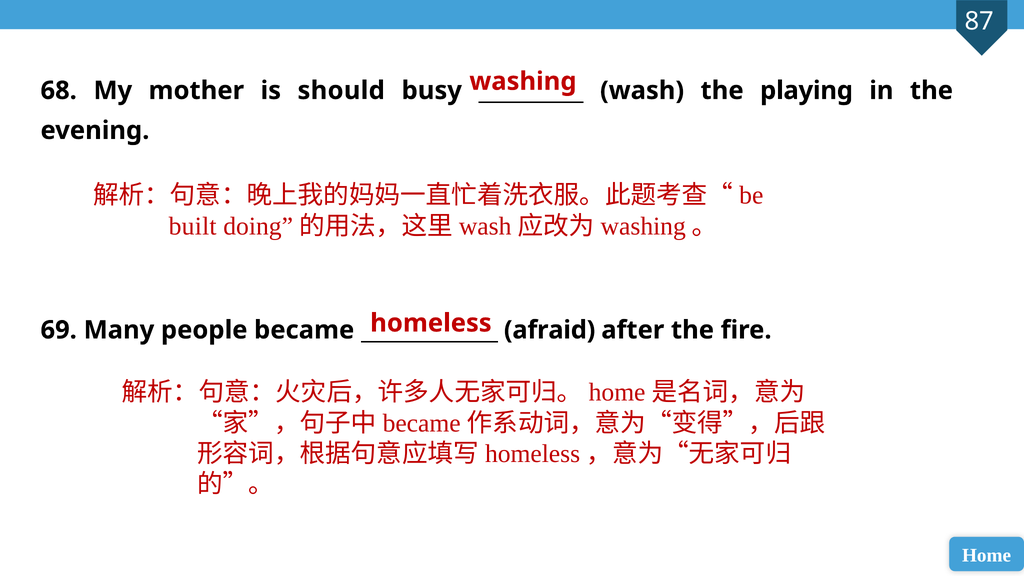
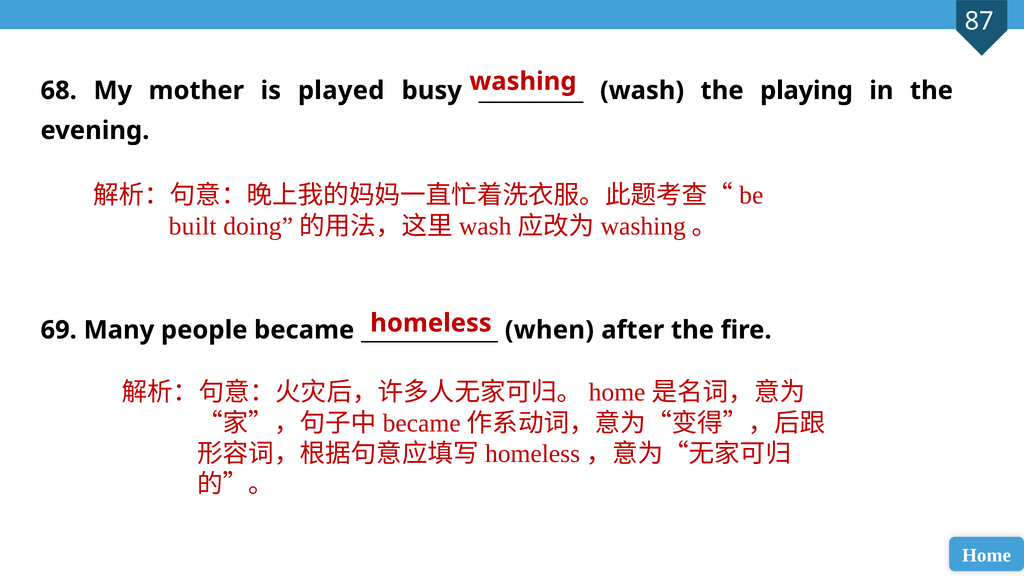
should: should -> played (341, 91)
afraid: afraid -> when (549, 330)
